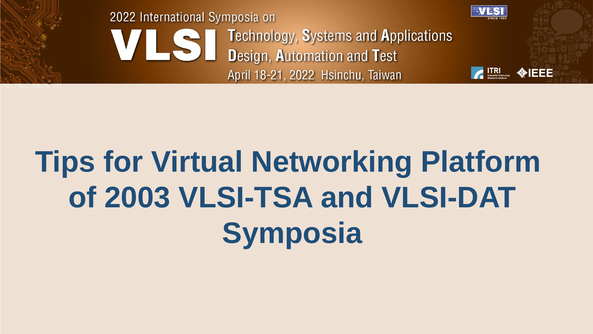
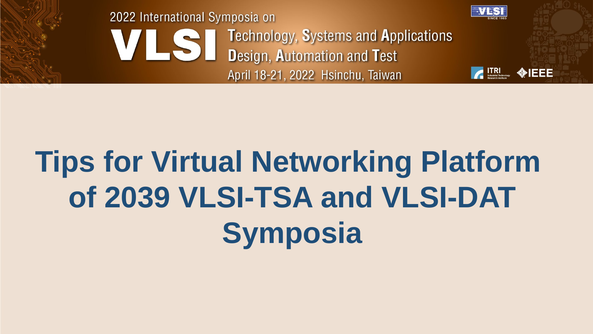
2003: 2003 -> 2039 (137, 197)
